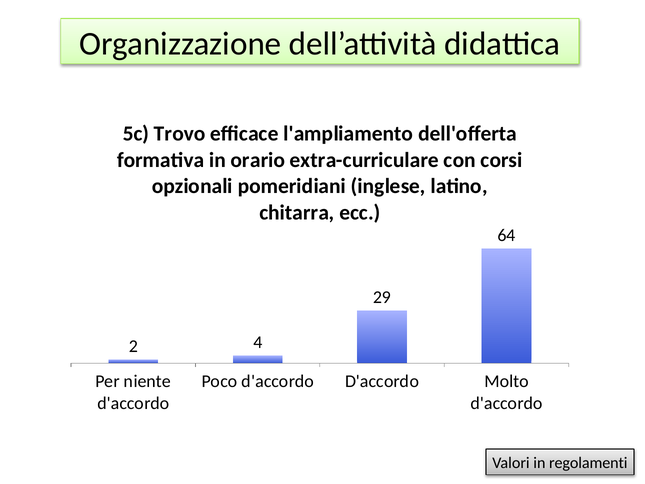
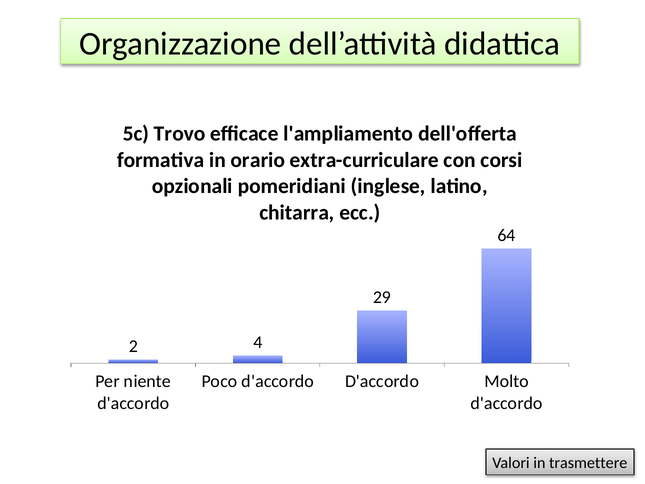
regolamenti: regolamenti -> trasmettere (588, 463)
